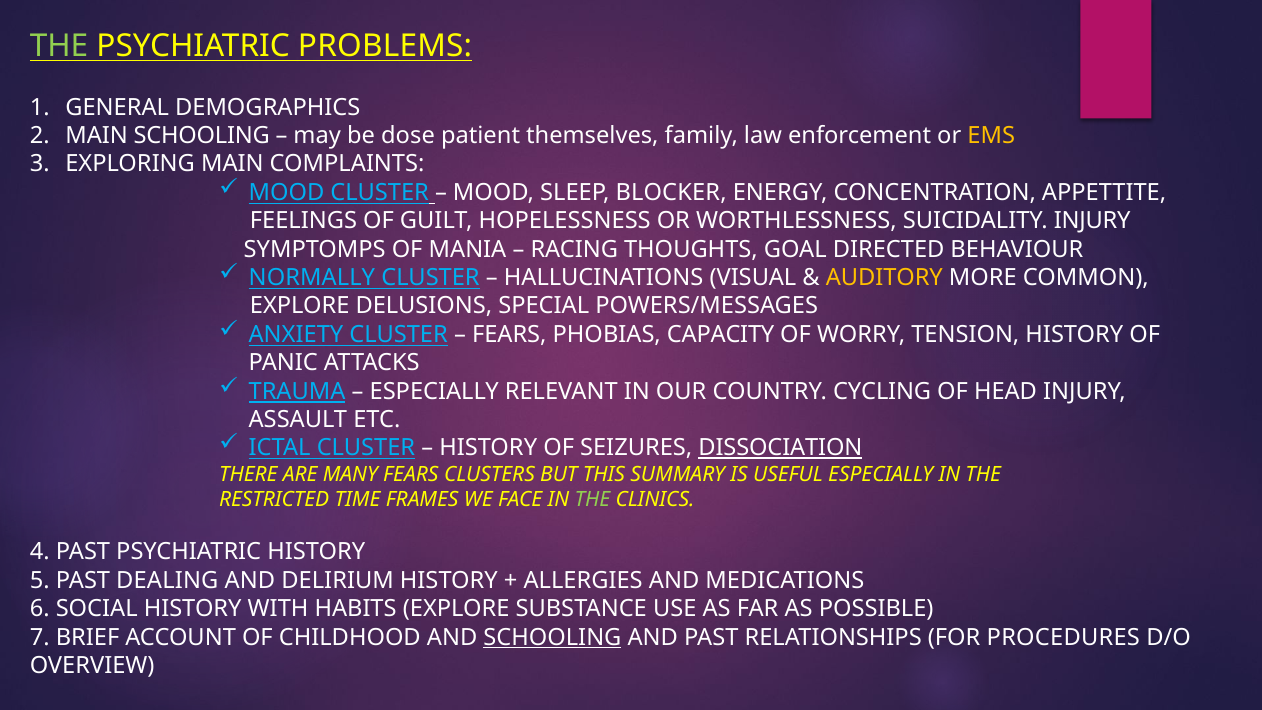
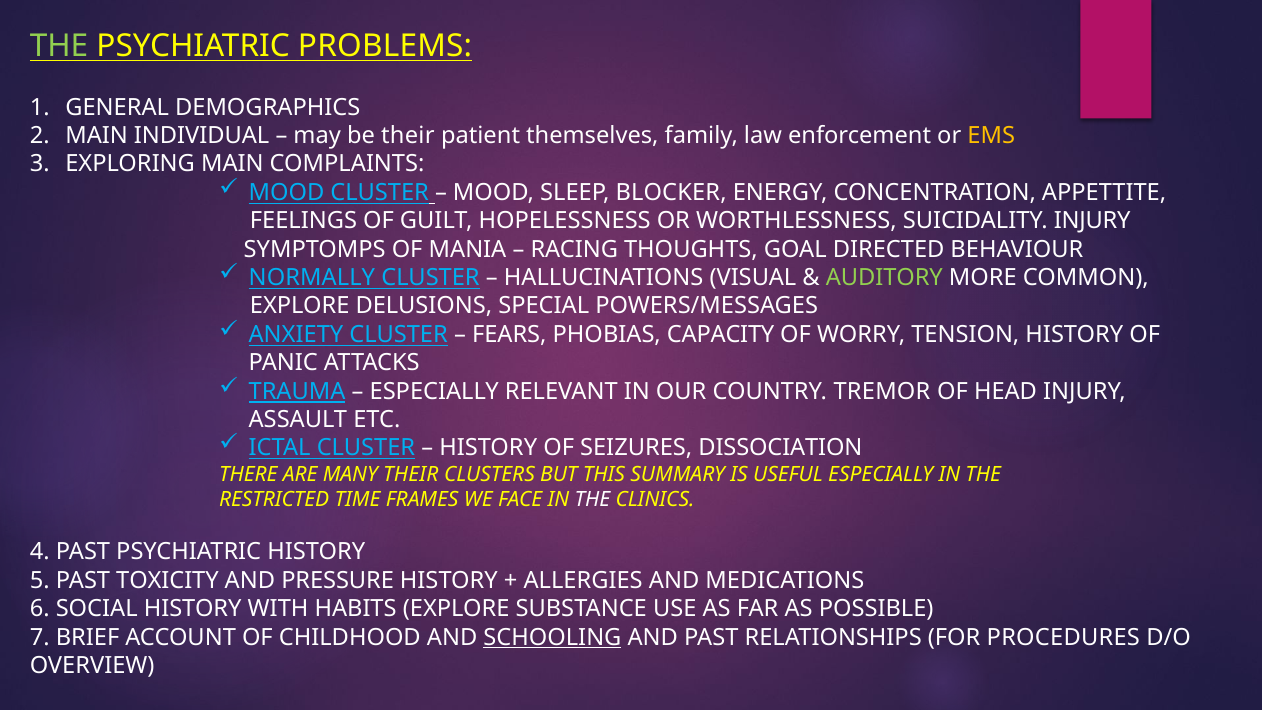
MAIN SCHOOLING: SCHOOLING -> INDIVIDUAL (202, 136)
be dose: dose -> their (408, 136)
AUDITORY colour: yellow -> light green (884, 278)
CYCLING: CYCLING -> TREMOR (882, 391)
DISSOCIATION underline: present -> none (780, 448)
MANY FEARS: FEARS -> THEIR (411, 475)
THE colour: light green -> white (592, 500)
DEALING: DEALING -> TOXICITY (167, 580)
DELIRIUM: DELIRIUM -> PRESSURE (338, 580)
